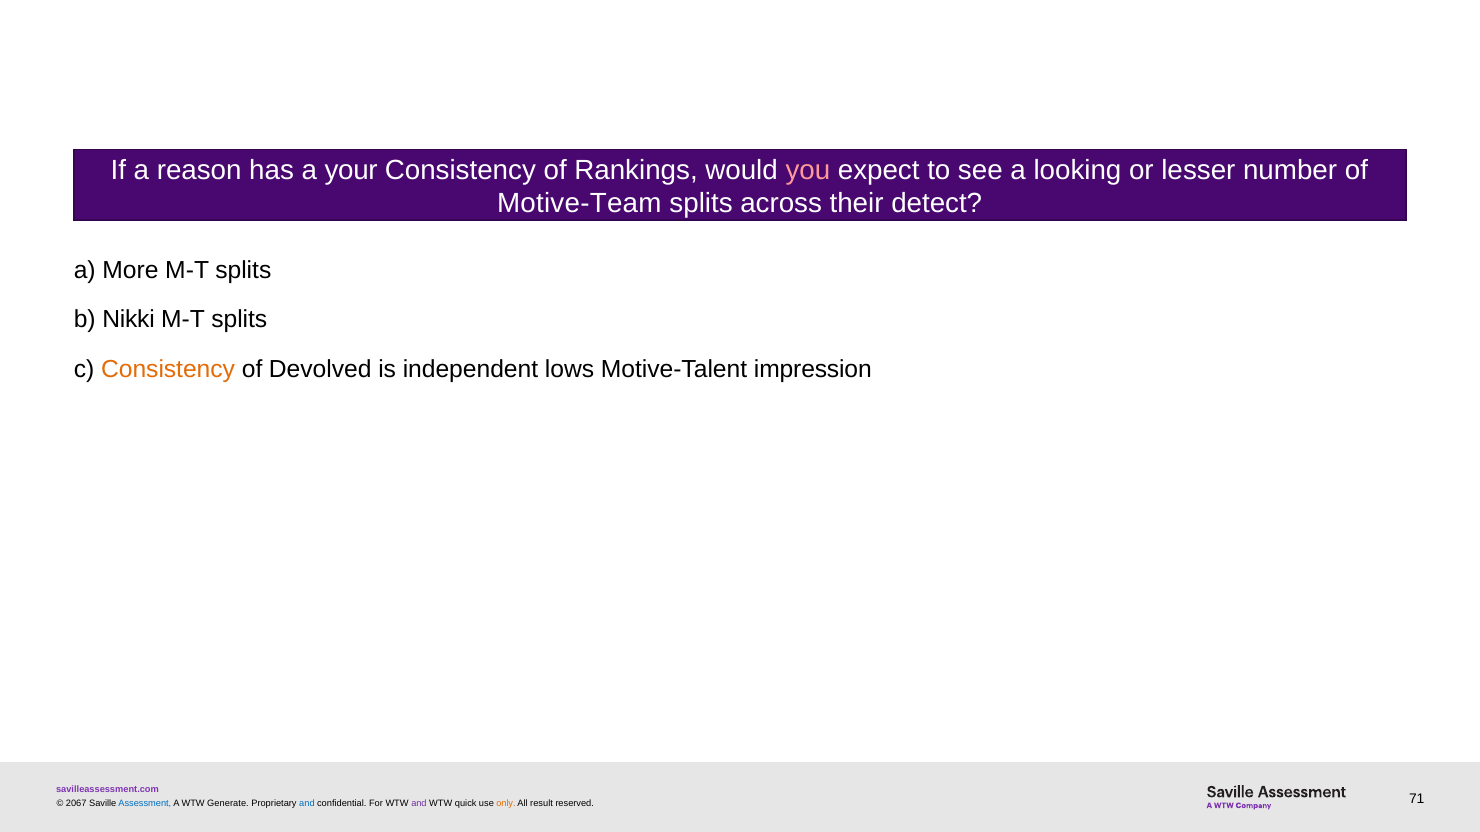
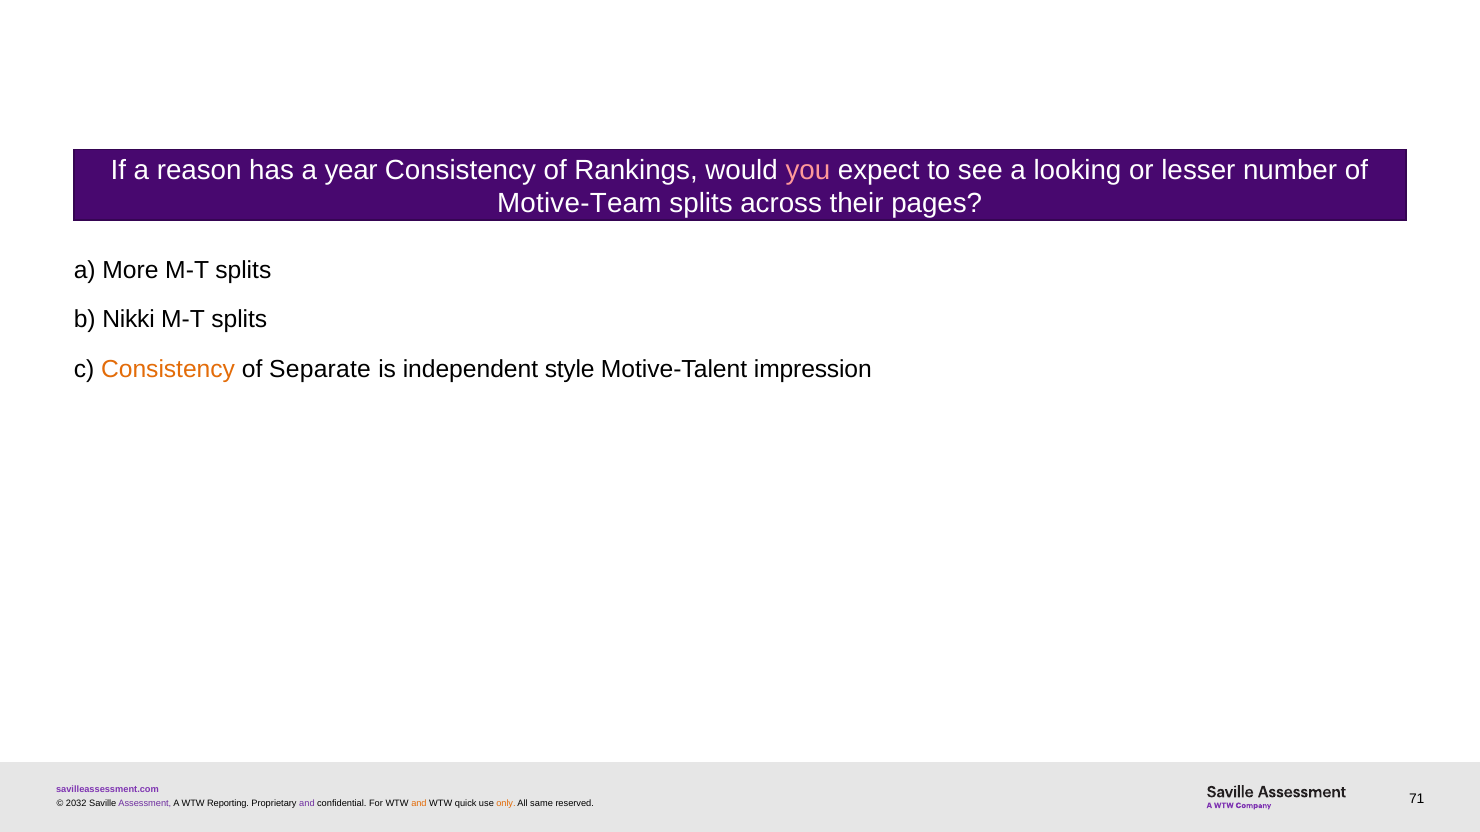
your: your -> year (351, 170)
detect: detect -> pages (937, 203)
Devolved: Devolved -> Separate (320, 370)
lows: lows -> style (570, 370)
2067: 2067 -> 2032 (76, 804)
Assessment colour: blue -> purple (145, 804)
Generate: Generate -> Reporting (228, 804)
and colour: blue -> purple (307, 804)
and colour: purple -> orange (419, 804)
result: result -> same (542, 804)
